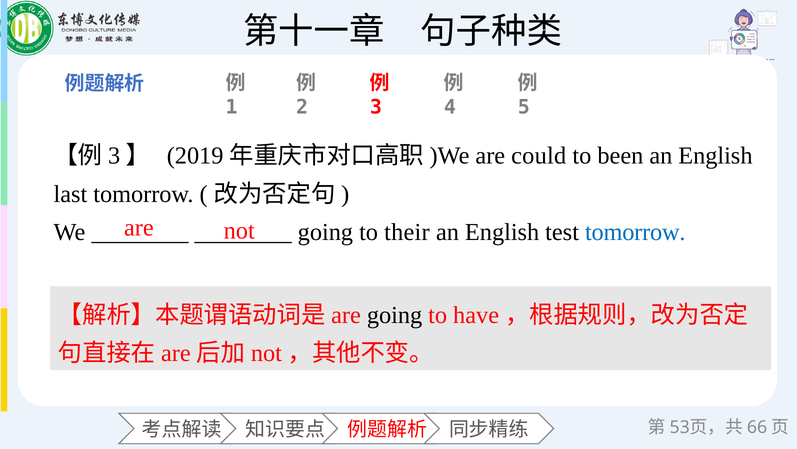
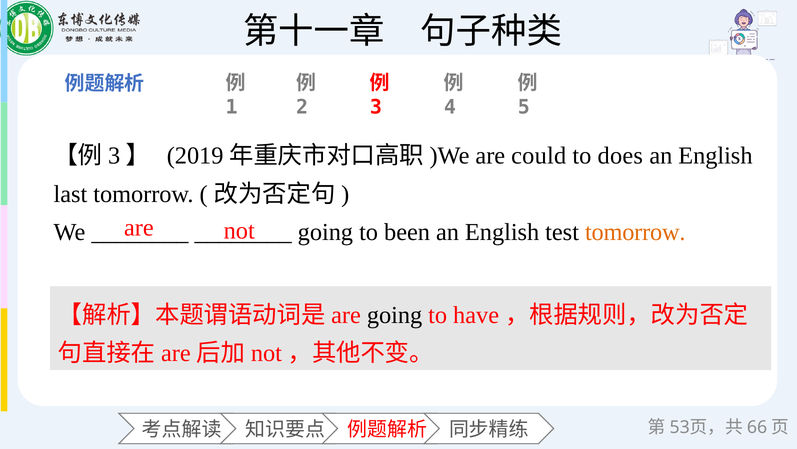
been: been -> does (620, 156)
their: their -> been (407, 232)
tomorrow colour: blue -> orange (635, 232)
